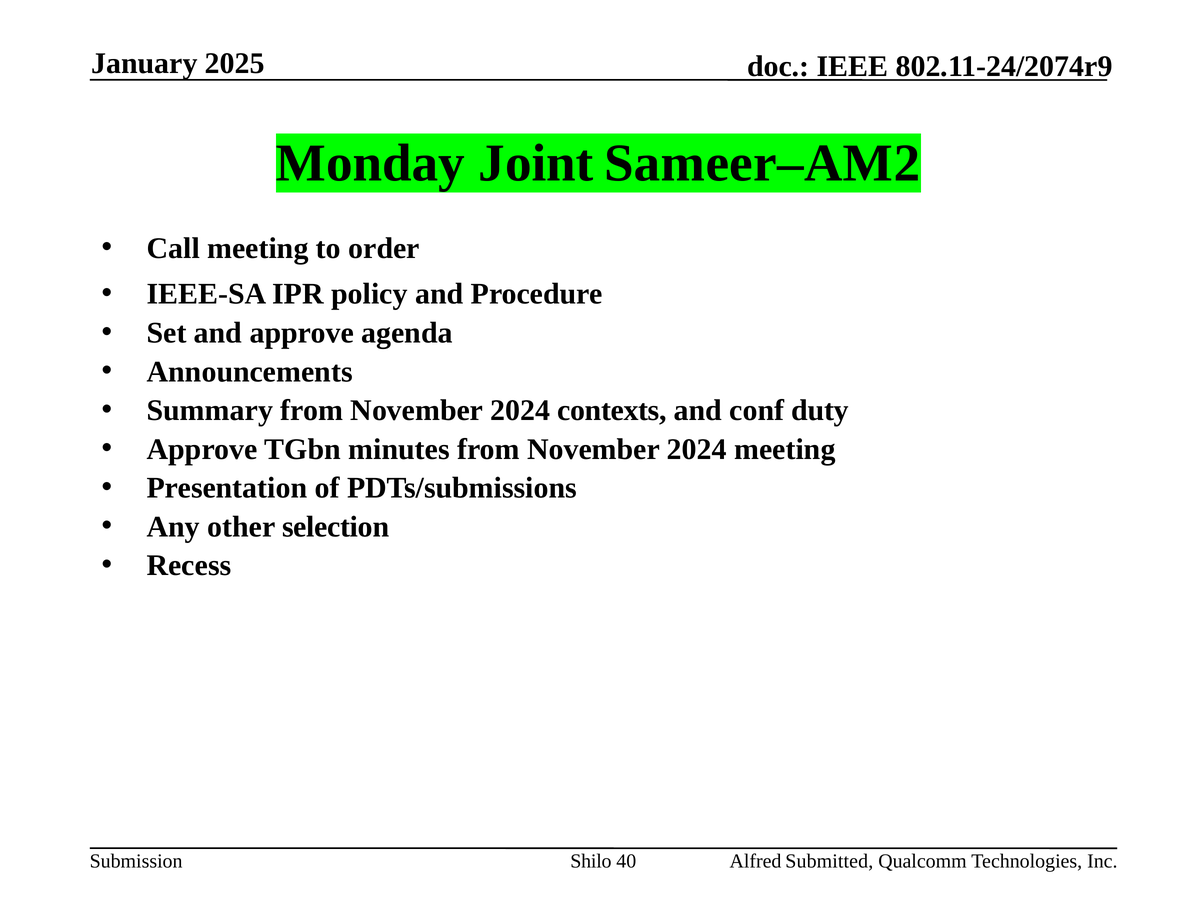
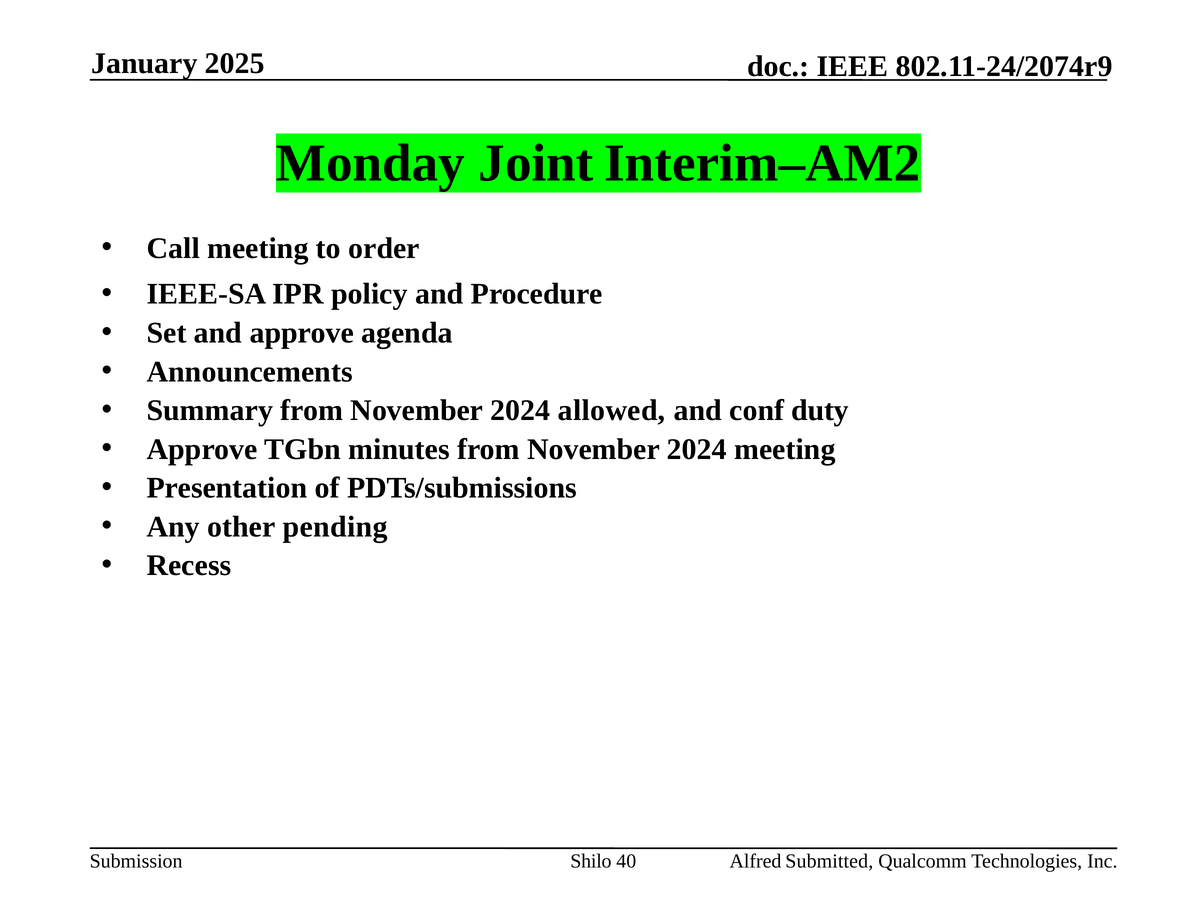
Sameer–AM2: Sameer–AM2 -> Interim–AM2 (762, 163)
contexts: contexts -> allowed (612, 410)
selection: selection -> pending (335, 527)
